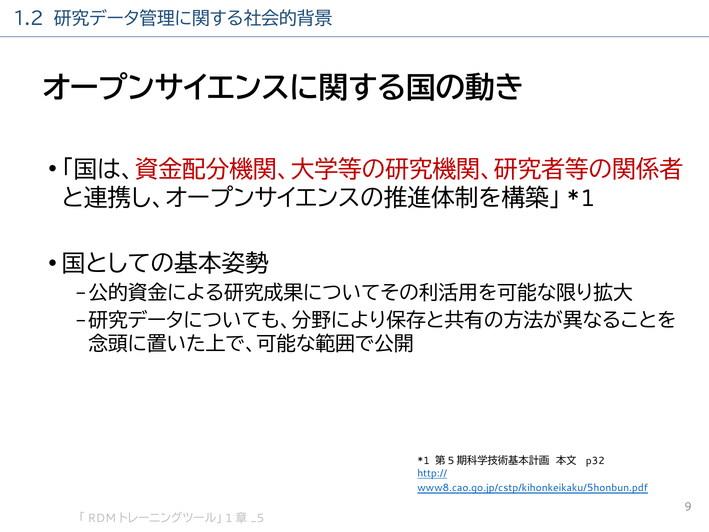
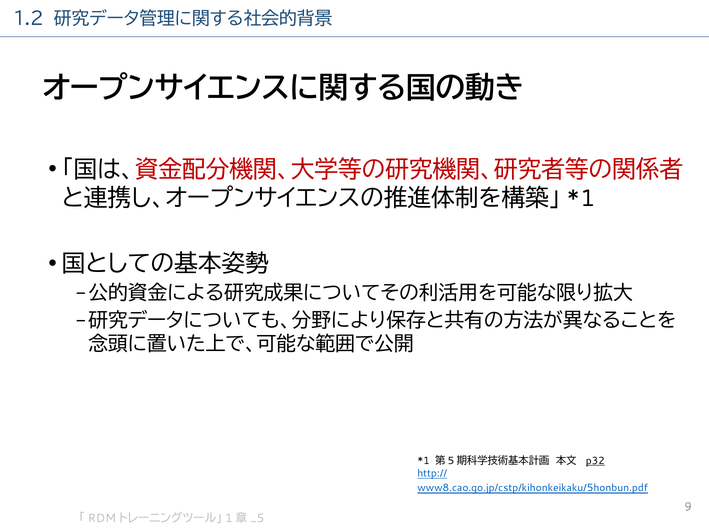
p32 underline: none -> present (595, 461)
